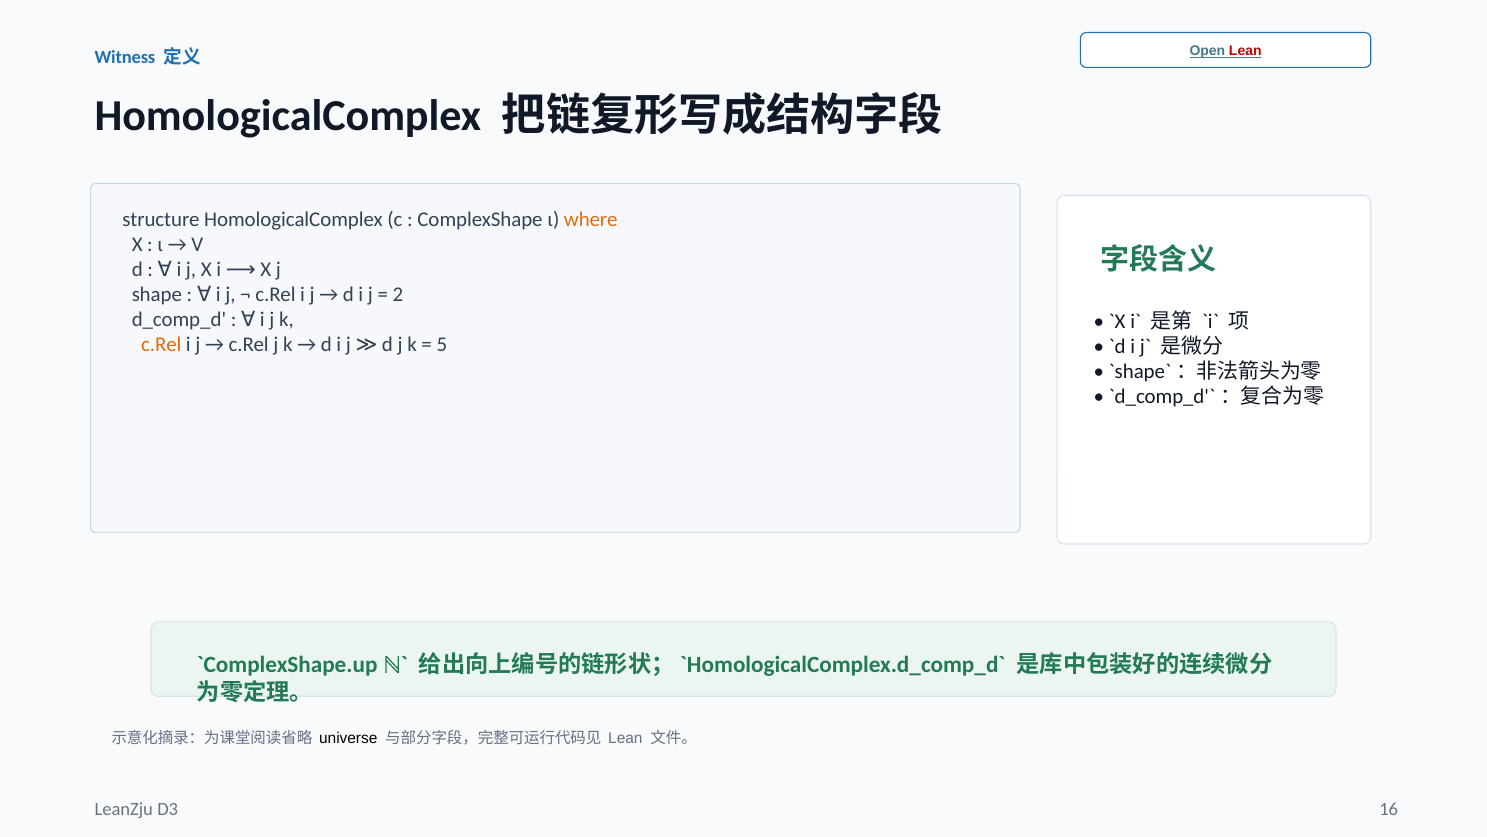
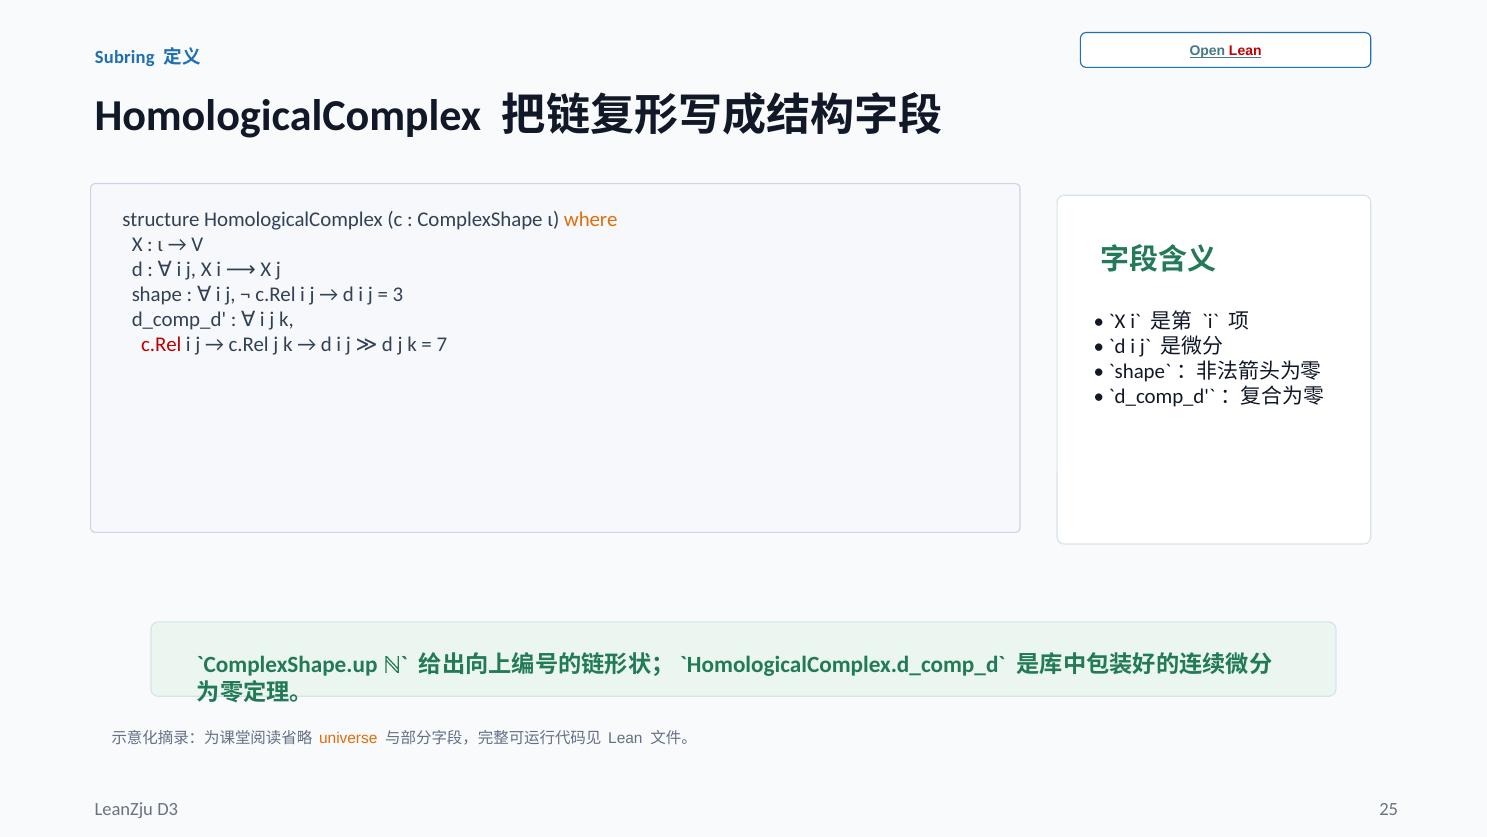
Witness: Witness -> Subring (125, 57)
2: 2 -> 3 (398, 295)
c.Rel colour: orange -> red (161, 345)
5: 5 -> 7 (442, 345)
universe colour: black -> orange (348, 738)
16: 16 -> 25 (1389, 809)
